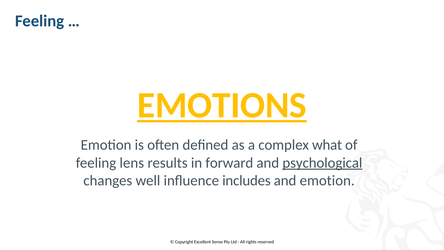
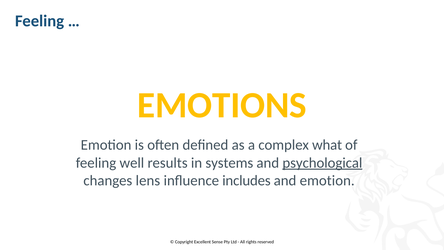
EMOTIONS underline: present -> none (222, 105)
lens: lens -> well (132, 163)
forward: forward -> systems (229, 163)
well: well -> lens (148, 180)
